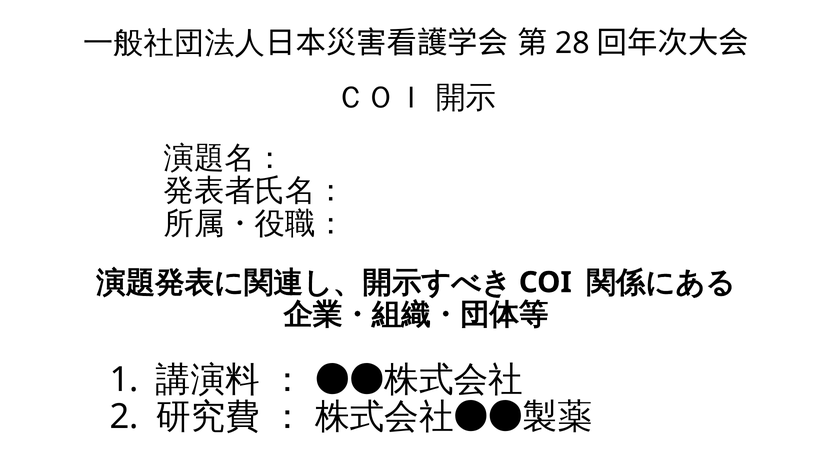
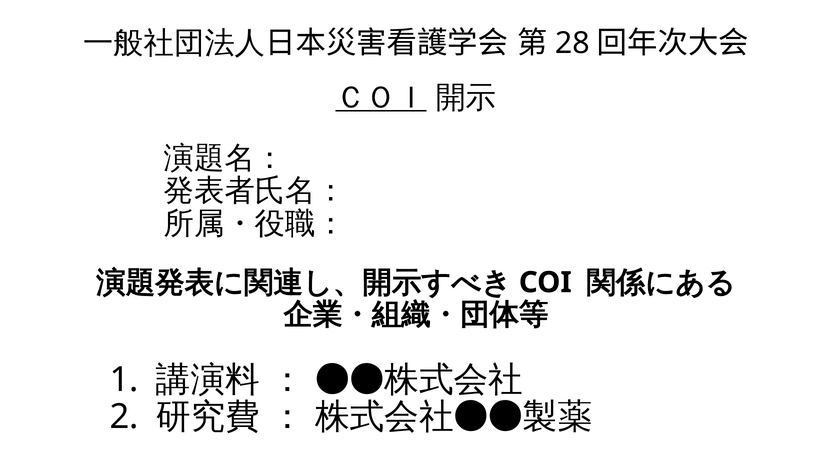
ＣＯＩ underline: none -> present (381, 98)
